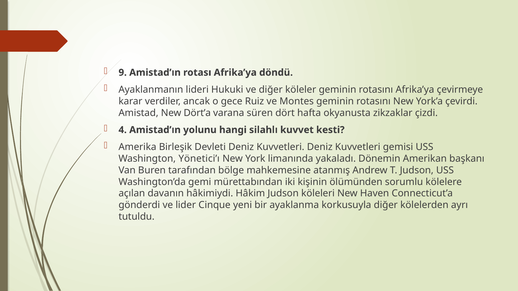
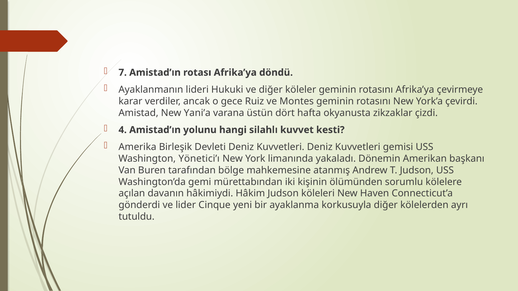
9: 9 -> 7 (123, 73)
Dört’a: Dört’a -> Yani’a (197, 113)
süren: süren -> üstün (260, 113)
